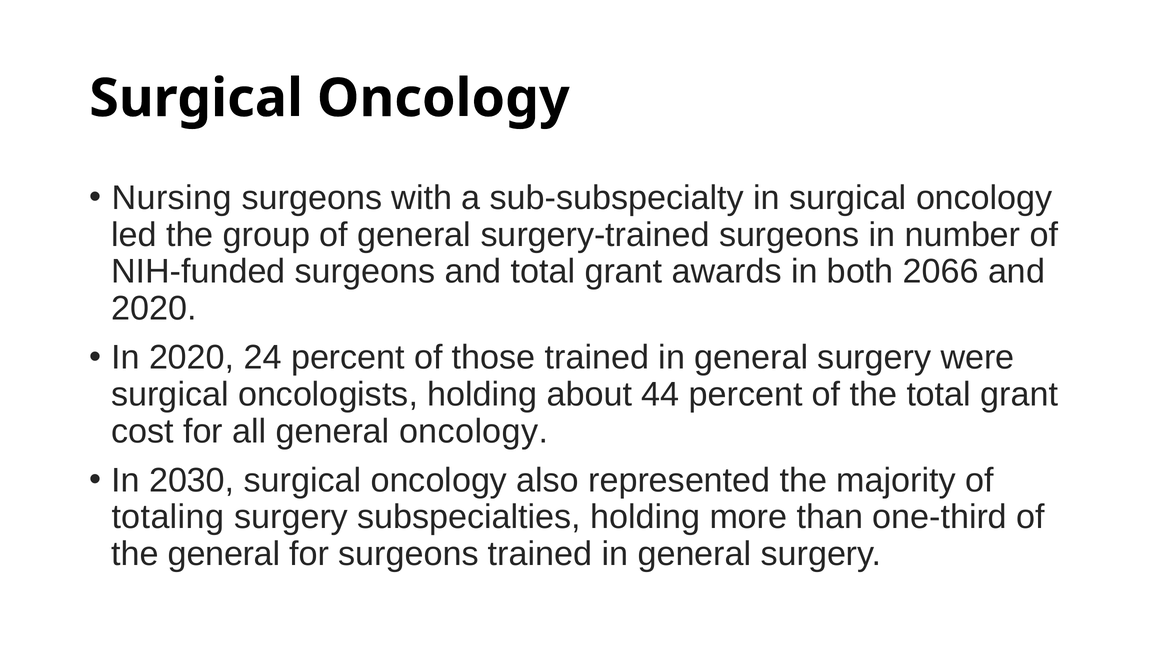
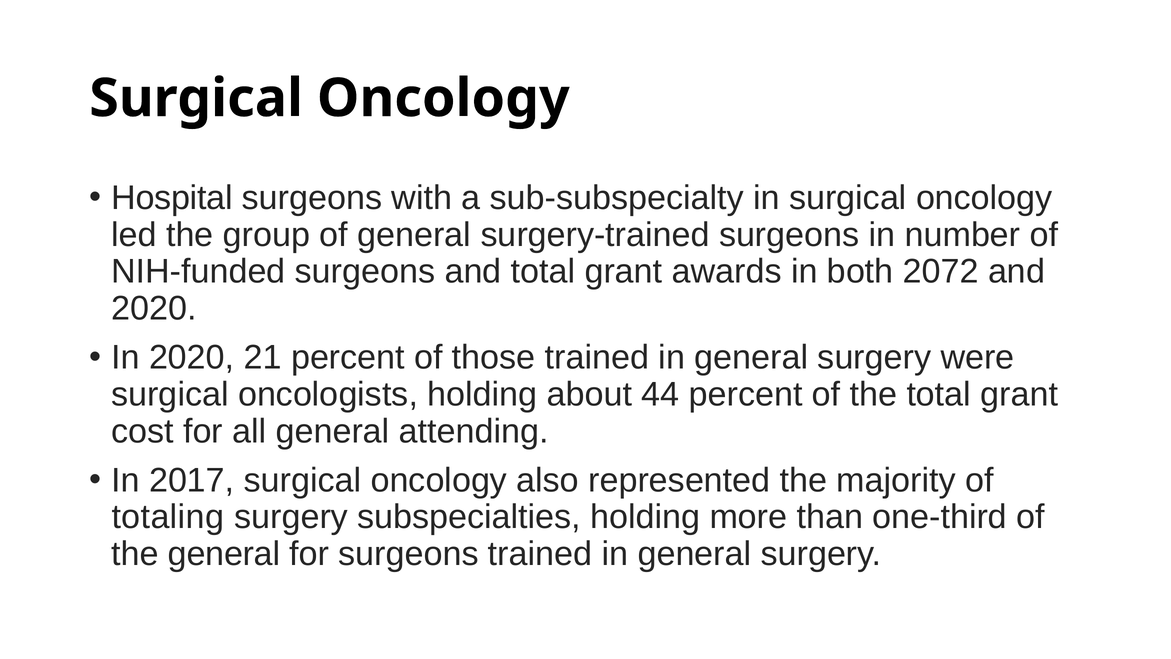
Nursing: Nursing -> Hospital (172, 198)
2066: 2066 -> 2072 (941, 272)
24: 24 -> 21 (263, 357)
general oncology: oncology -> attending (474, 431)
2030: 2030 -> 2017 (192, 480)
